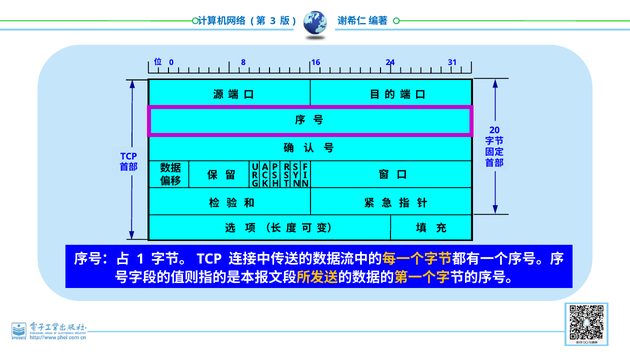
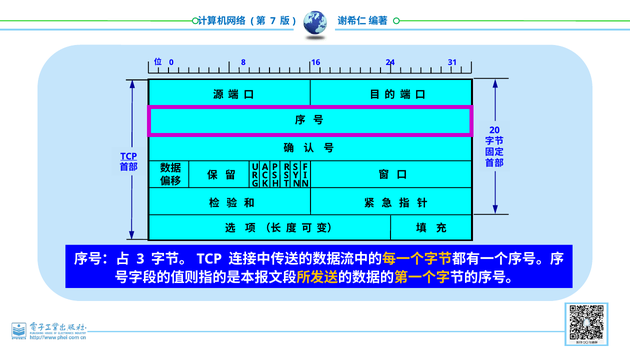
3: 3 -> 7 (273, 21)
TCP underline: none -> present (129, 156)
1: 1 -> 3 (140, 258)
